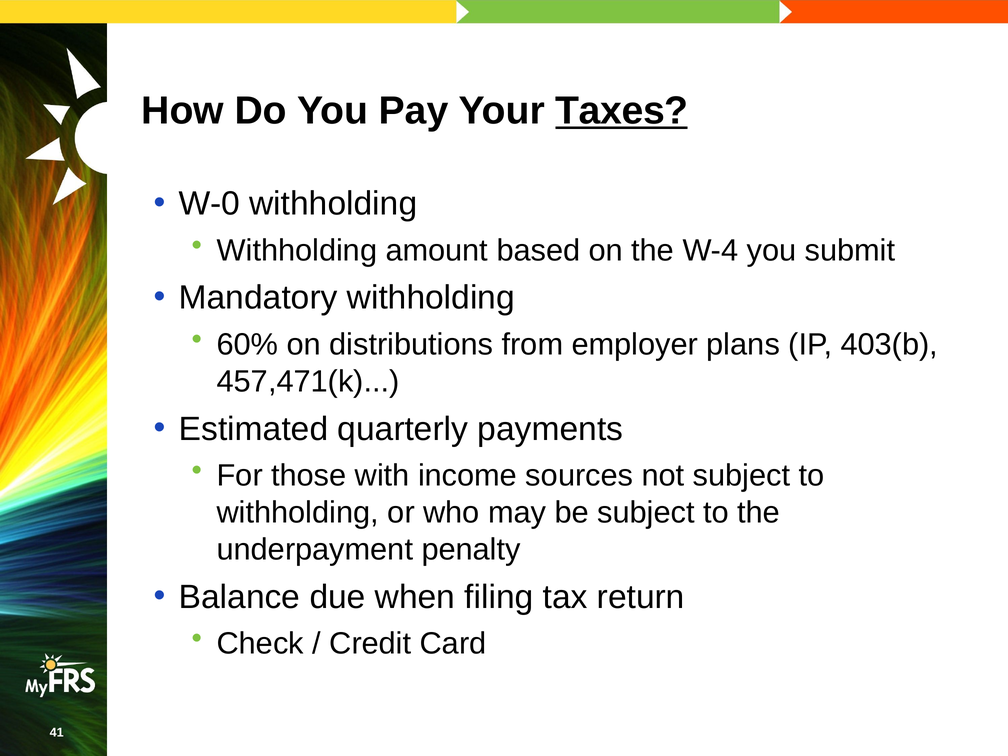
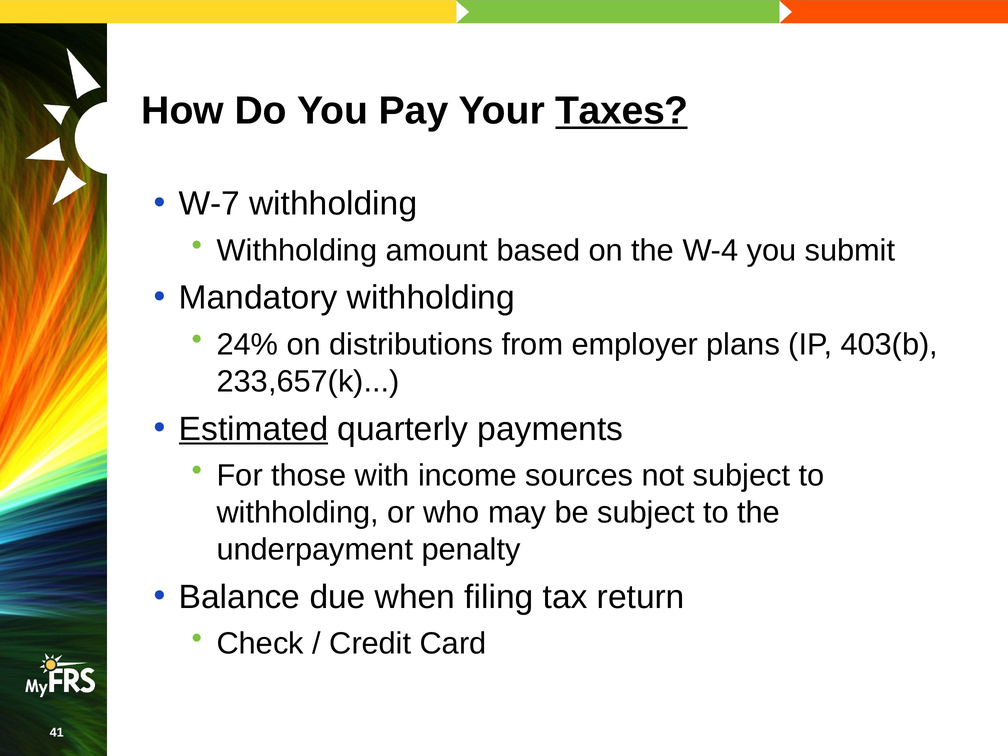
W-0: W-0 -> W-7 (209, 204)
60%: 60% -> 24% (248, 345)
457,471(k: 457,471(k -> 233,657(k (308, 382)
Estimated underline: none -> present (254, 429)
